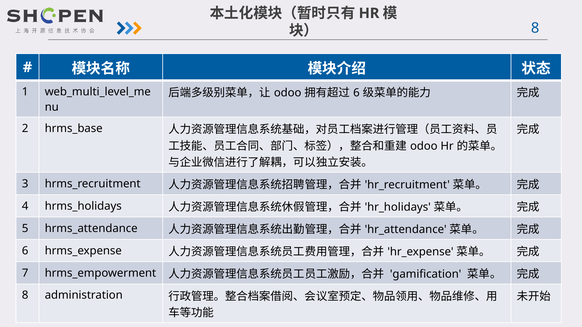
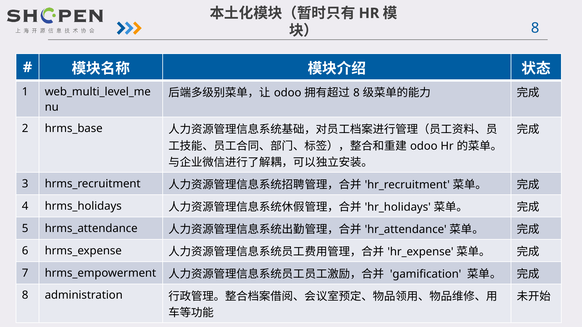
6: 6 -> 8 (356, 93)
